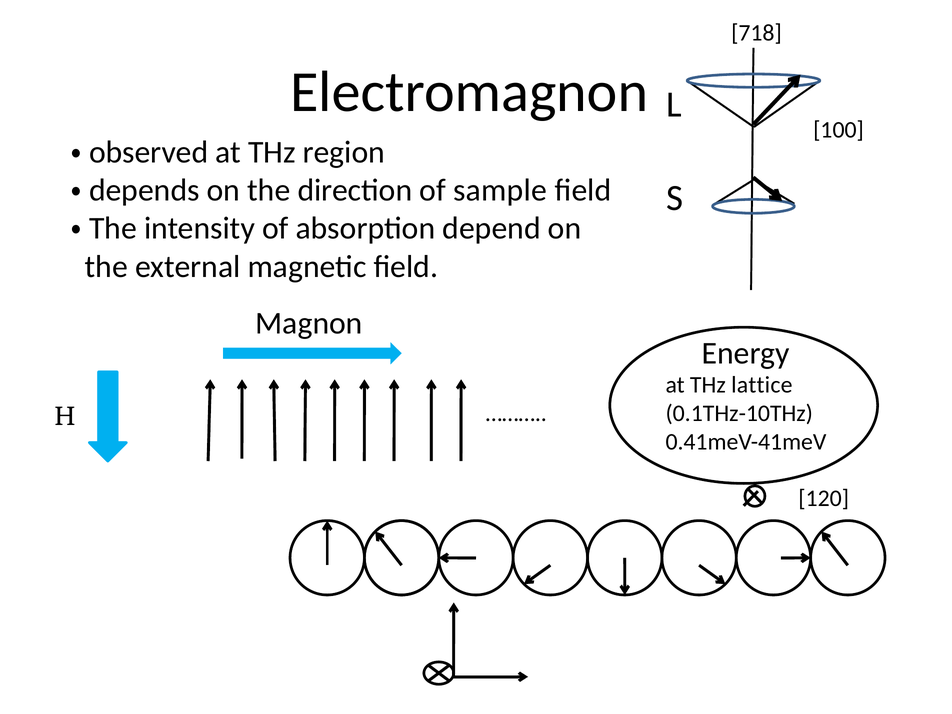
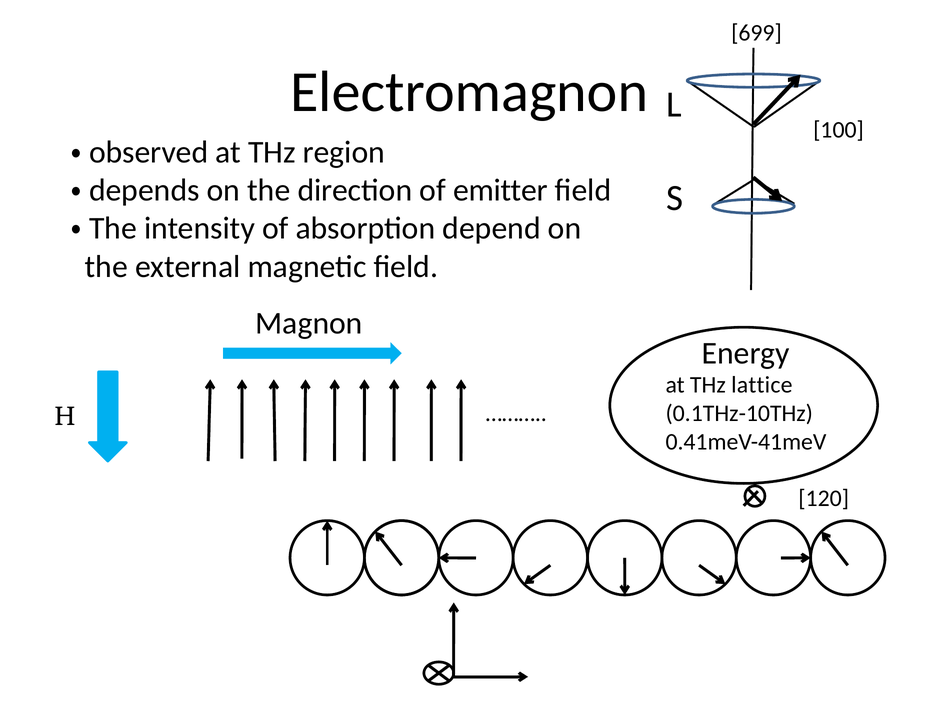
718: 718 -> 699 (756, 33)
sample: sample -> emitter (500, 190)
